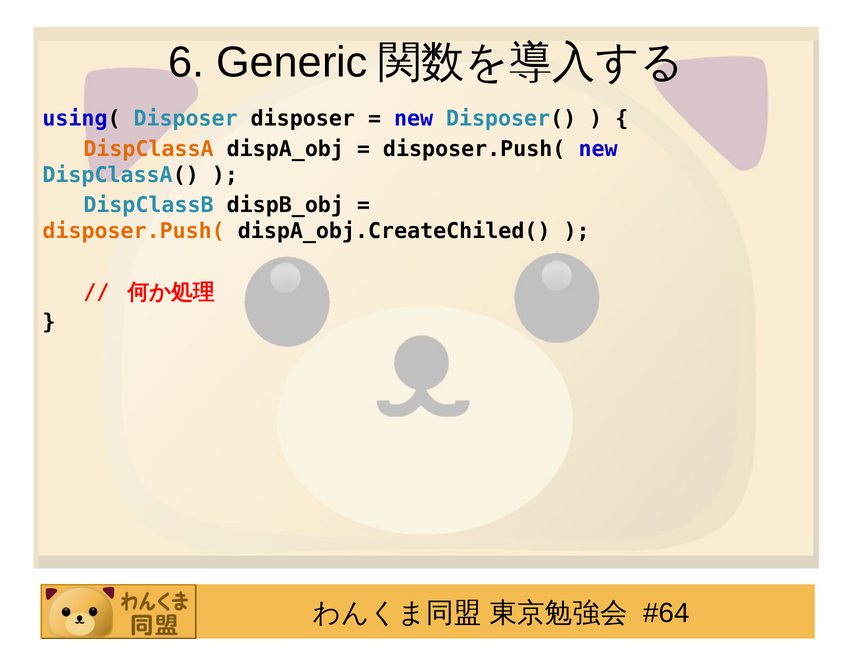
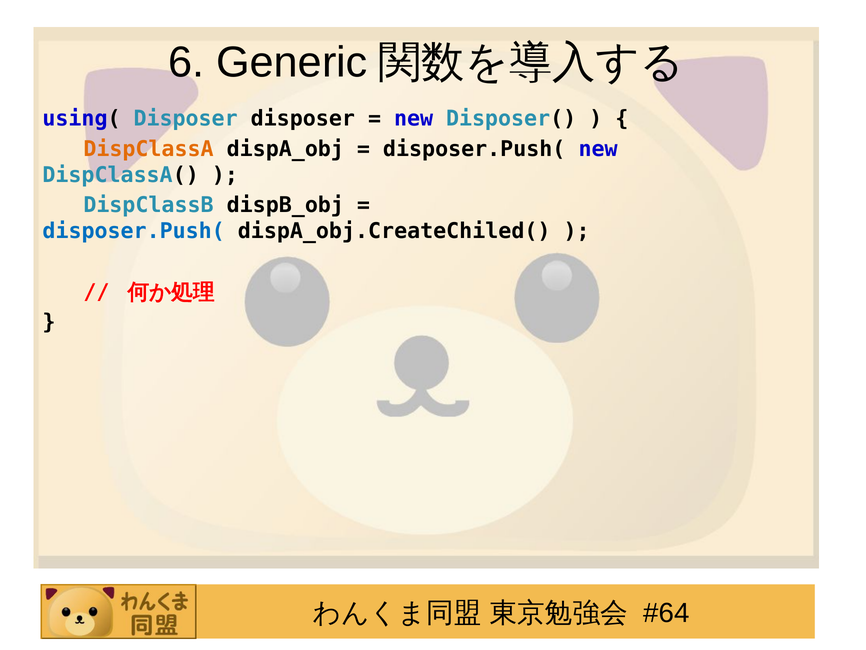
disposer.Push( colour: orange -> blue (134, 231)
